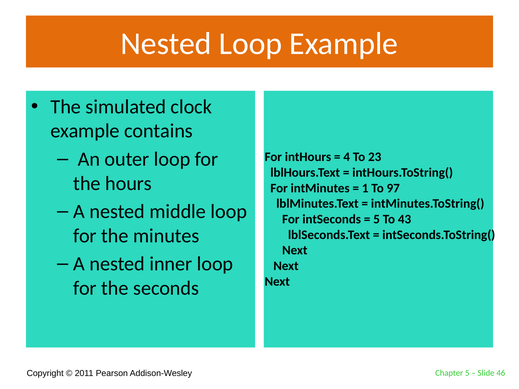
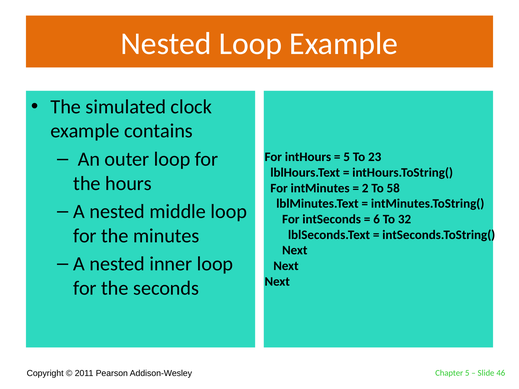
4: 4 -> 5 (347, 157)
1: 1 -> 2 (365, 188)
97: 97 -> 58 (393, 188)
5: 5 -> 6 (377, 219)
43: 43 -> 32 (405, 219)
